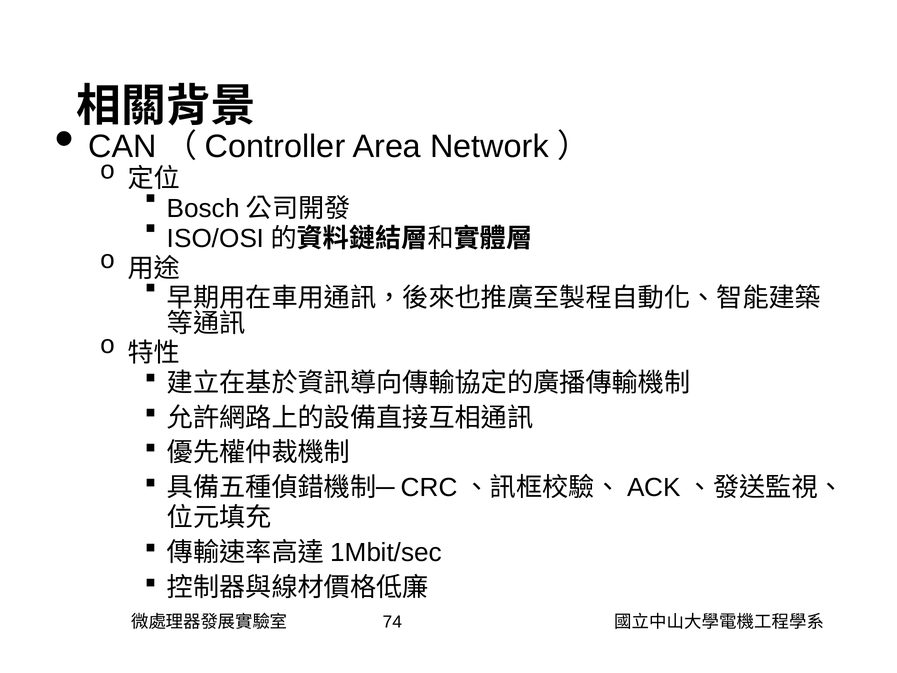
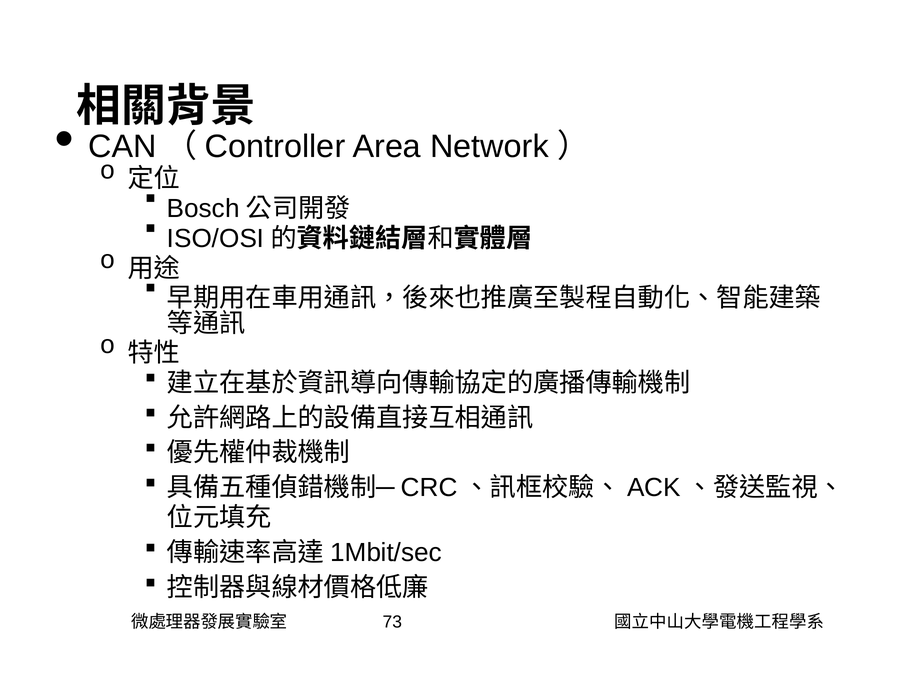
74: 74 -> 73 (392, 622)
